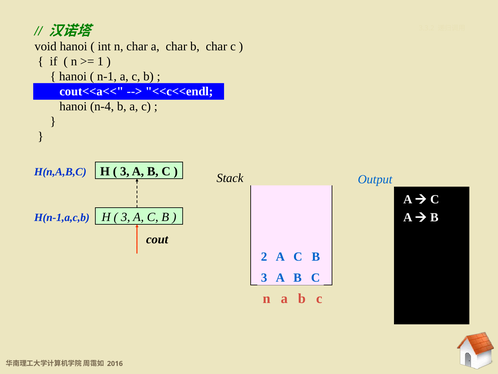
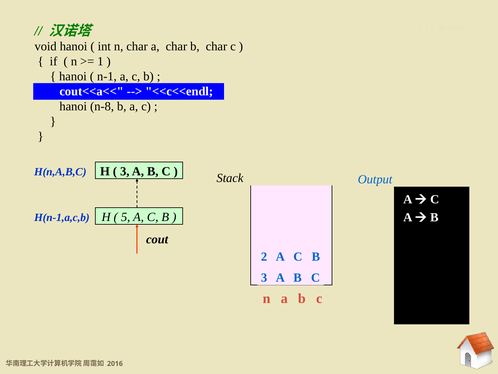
n-4: n-4 -> n-8 (102, 106)
3: 3 -> 5 (126, 217)
